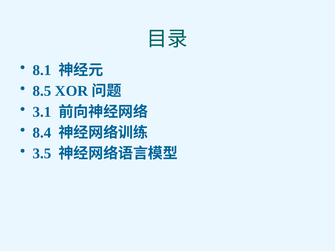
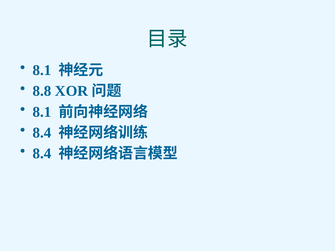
8.5: 8.5 -> 8.8 (42, 91)
3.1: 3.1 -> 8.1 (42, 112)
3.5: 3.5 -> 8.4 (42, 154)
